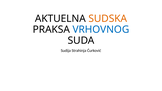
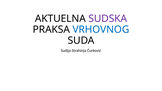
SUDSKA colour: orange -> purple (108, 19)
